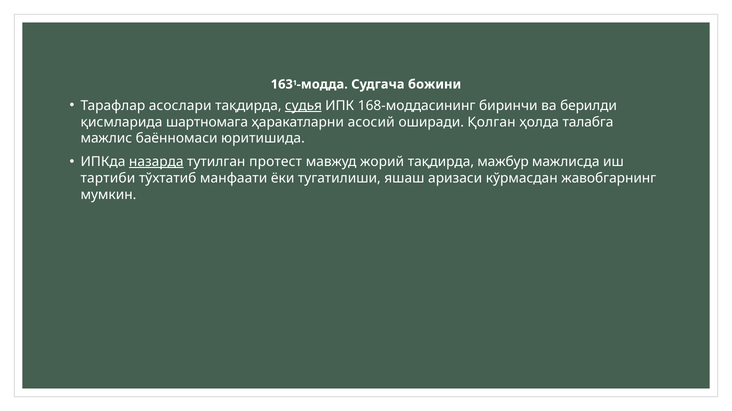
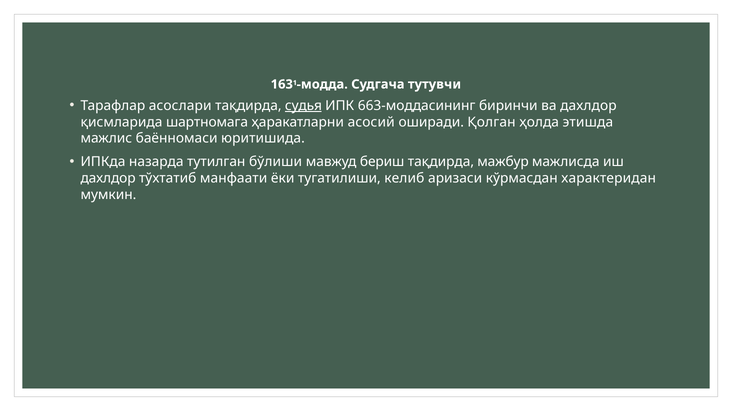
божини: божини -> тутувчи (435, 84)
168-моддасининг: 168-моддасининг -> 663-моддасининг (417, 106)
ва берилди: берилди -> дахлдор (588, 106)
талабга: талабга -> этишда (588, 122)
назарда underline: present -> none (156, 162)
протест: протест -> бўлиши (276, 162)
жорий: жорий -> бериш (382, 162)
тартиби: тартиби -> дахлдор (108, 179)
яшаш: яшаш -> келиб (404, 179)
жавобгарнинг: жавобгарнинг -> характеридан (609, 179)
